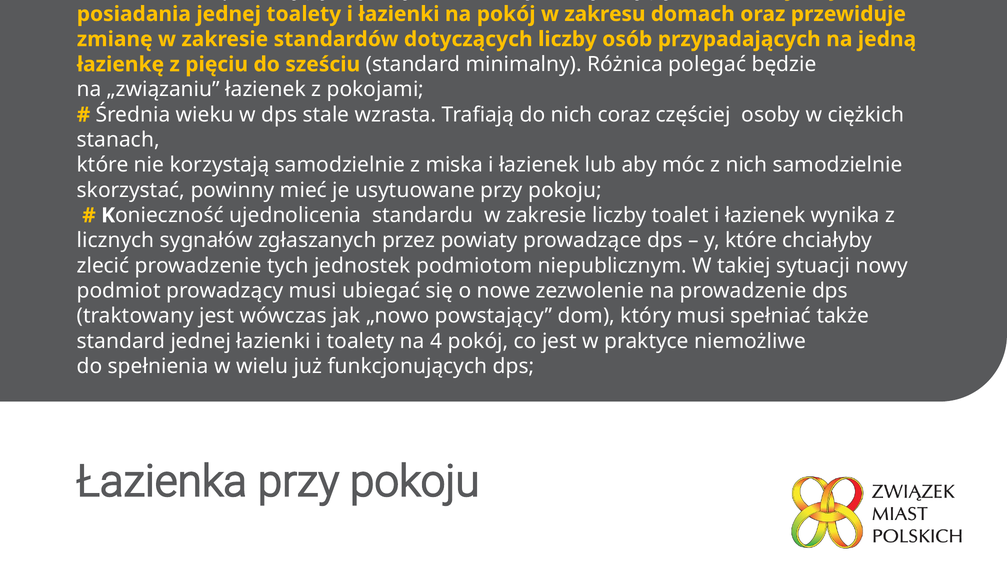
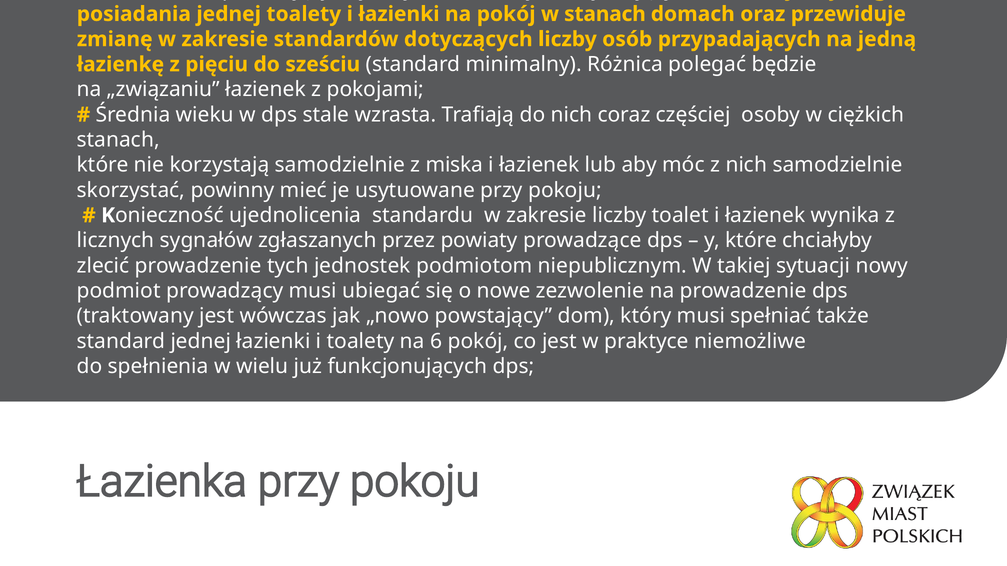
w zakresu: zakresu -> stanach (605, 14)
na 4: 4 -> 6 (436, 341)
